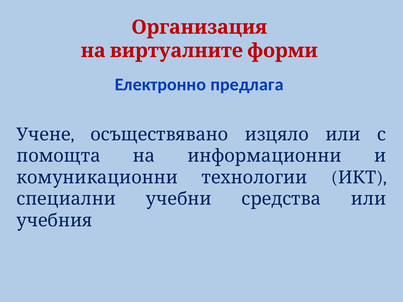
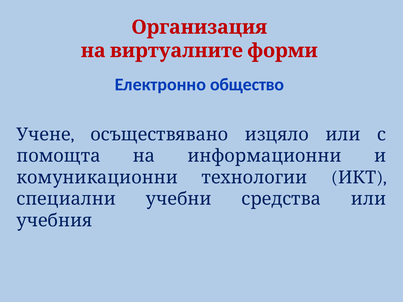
предлага: предлага -> общество (247, 85)
